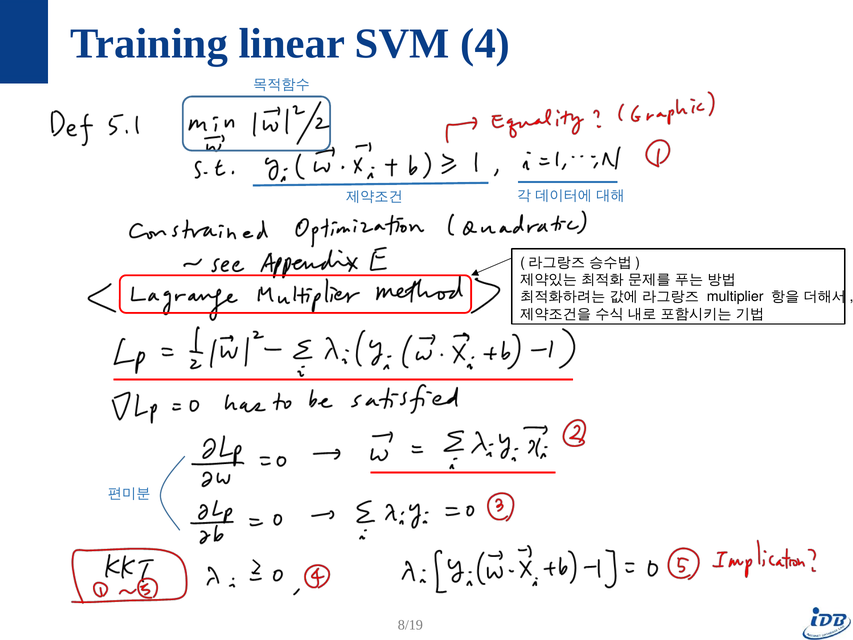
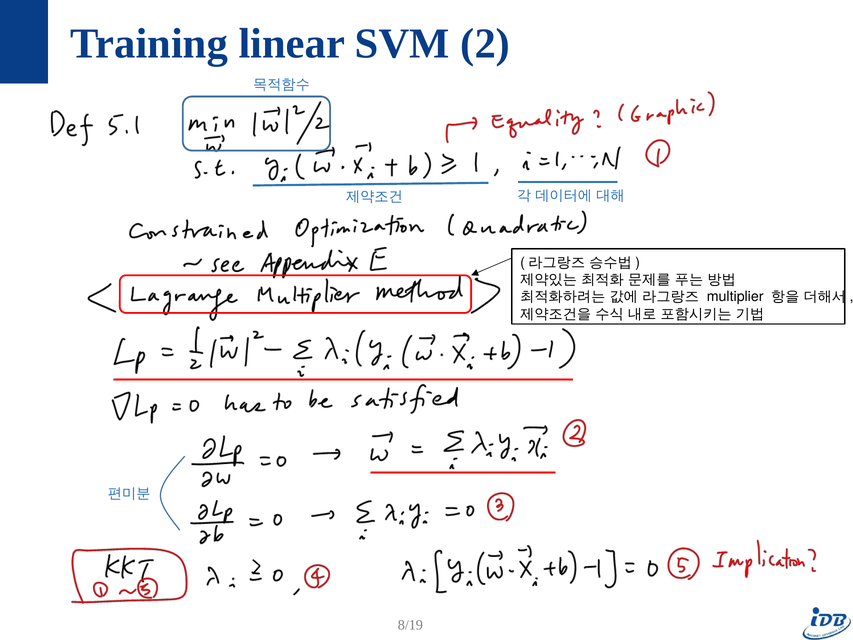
4: 4 -> 2 (485, 44)
